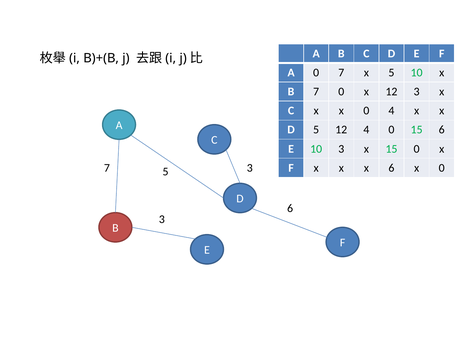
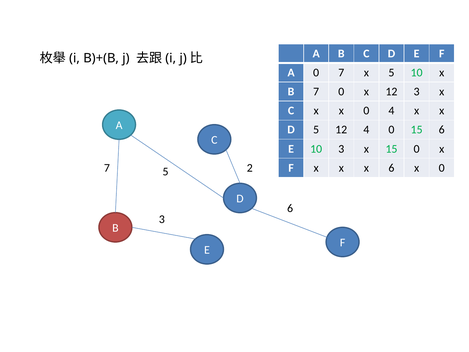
5 3: 3 -> 2 (250, 168)
